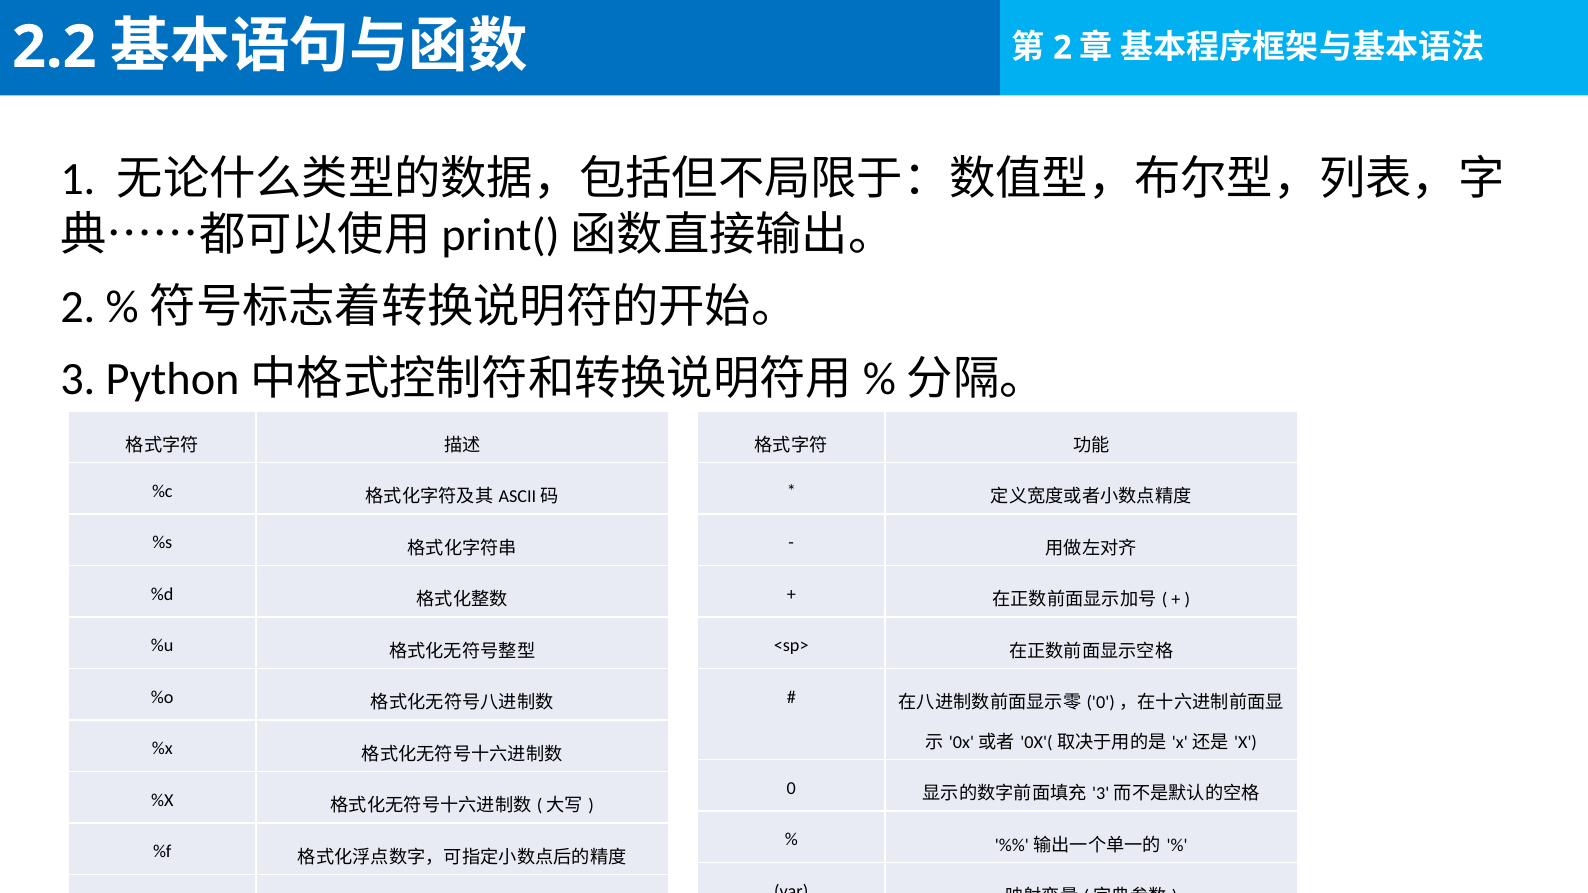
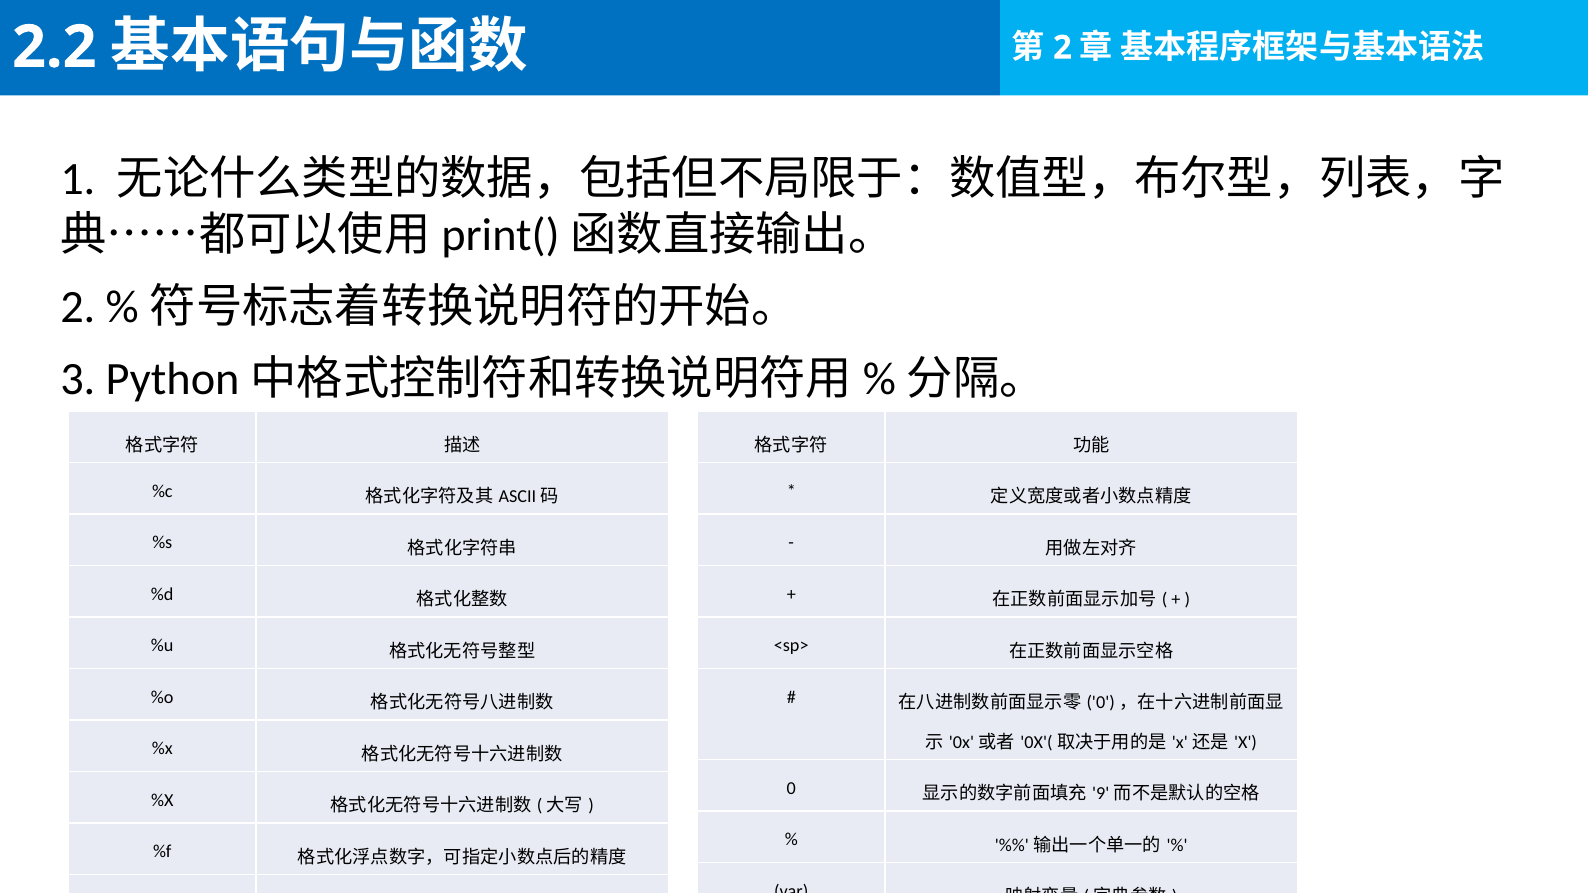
3: 3 -> 9 (1101, 794)
